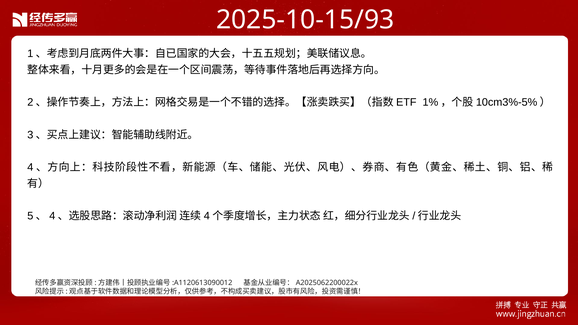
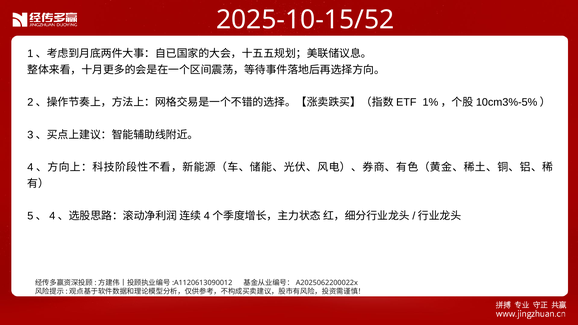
2025-10-15/93: 2025-10-15/93 -> 2025-10-15/52 (305, 20)
